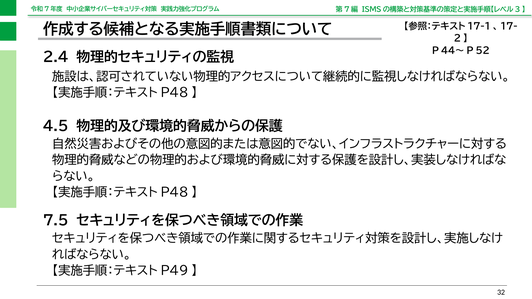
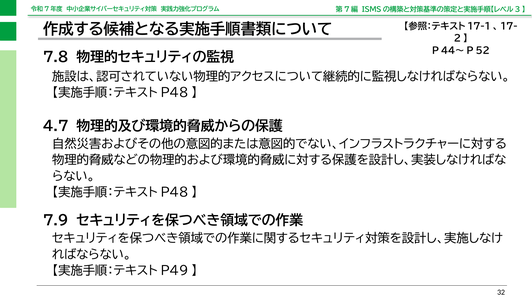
2.4: 2.4 -> 7.8 (56, 57)
4.5: 4.5 -> 4.7 (56, 126)
7.5: 7.5 -> 7.9 (56, 221)
